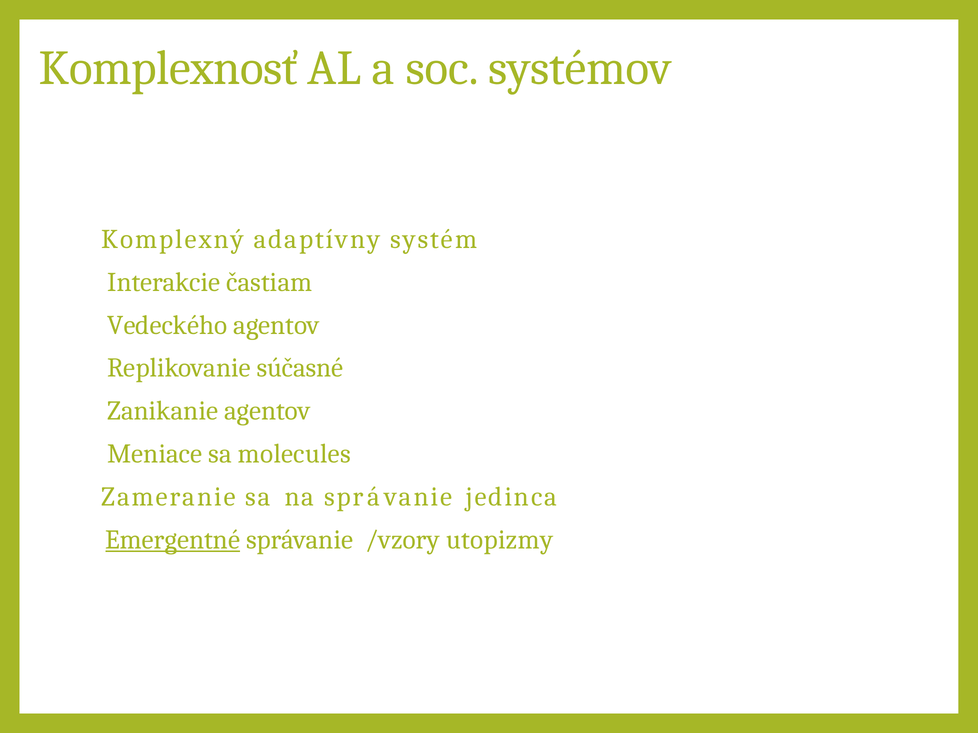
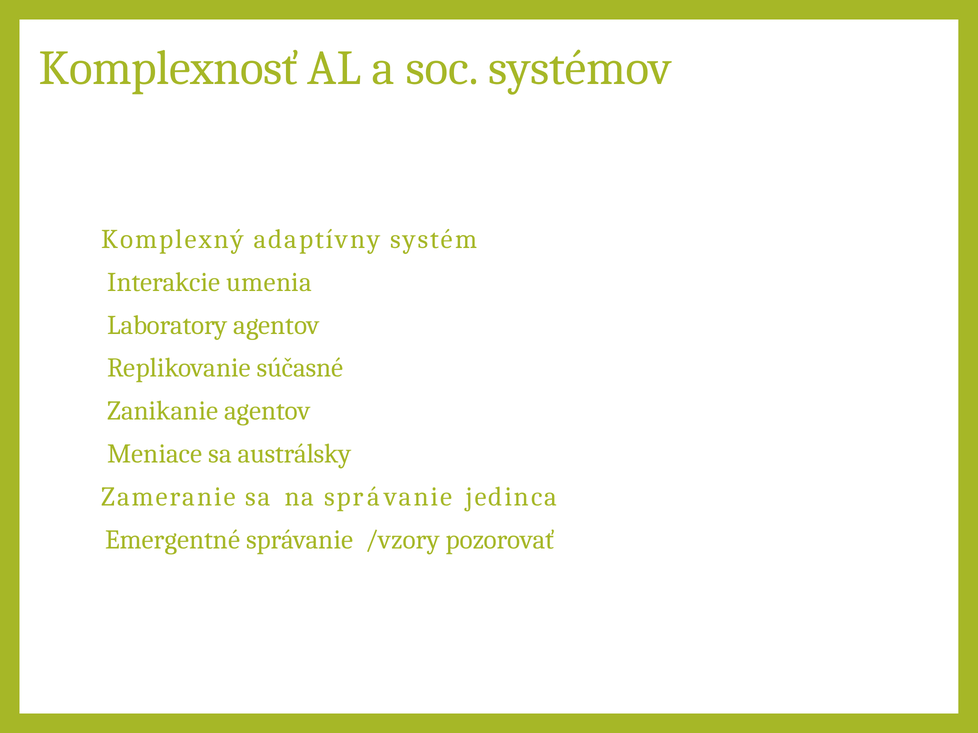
častiam: častiam -> umenia (269, 282)
Vedeckého: Vedeckého -> Laboratory (167, 325)
molecules: molecules -> austrálsky (295, 454)
Emergentné underline: present -> none (173, 540)
utopizmy: utopizmy -> pozorovať (500, 540)
